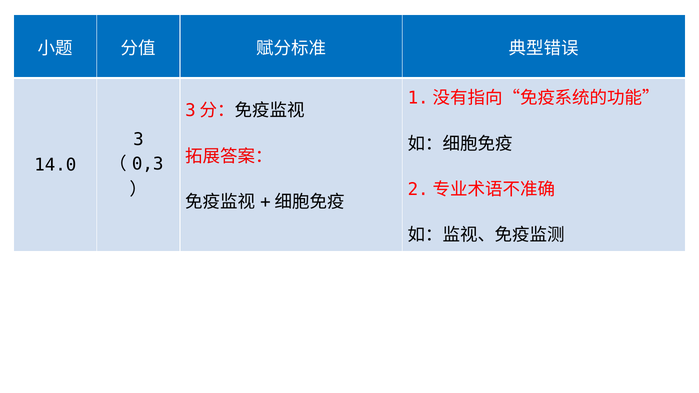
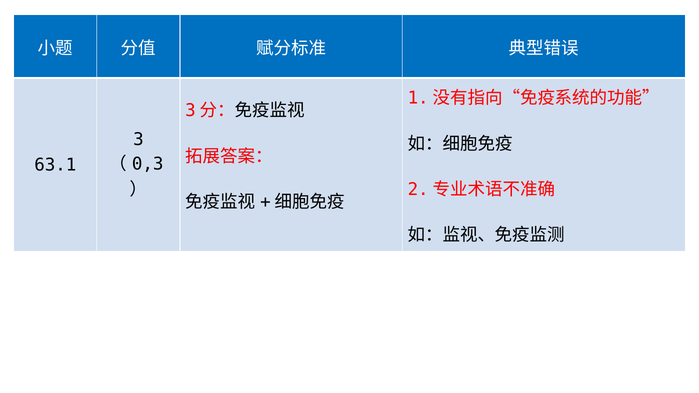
14.0: 14.0 -> 63.1 (55, 165)
